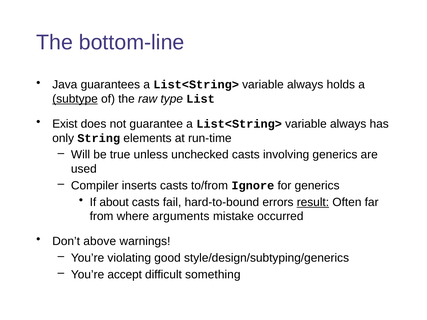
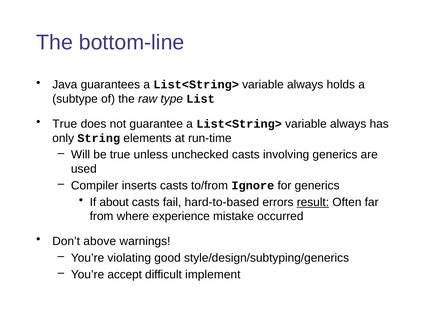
subtype underline: present -> none (75, 99)
Exist: Exist -> True (65, 124)
hard-to-bound: hard-to-bound -> hard-to-based (222, 202)
arguments: arguments -> experience (181, 217)
something: something -> implement (213, 275)
